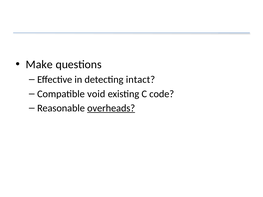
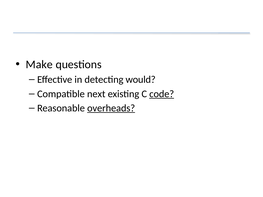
intact: intact -> would (141, 80)
void: void -> next (96, 94)
code underline: none -> present (162, 94)
